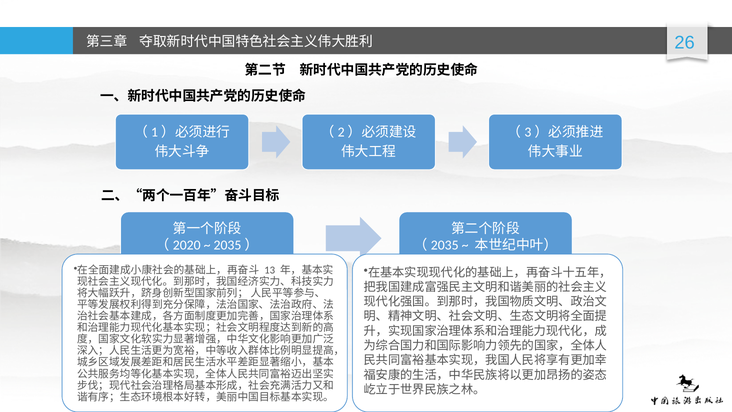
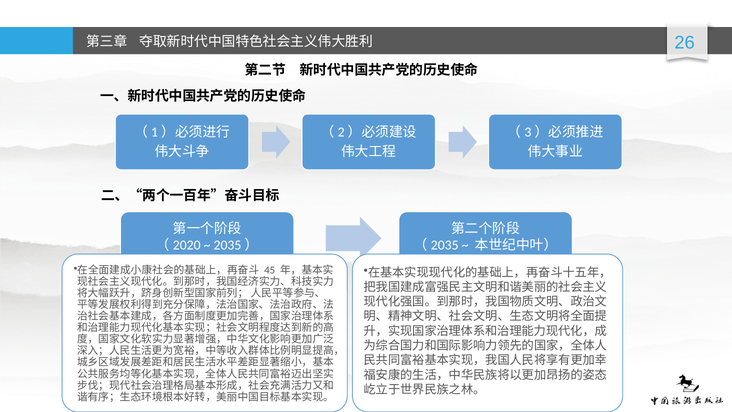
13: 13 -> 45 (270, 270)
